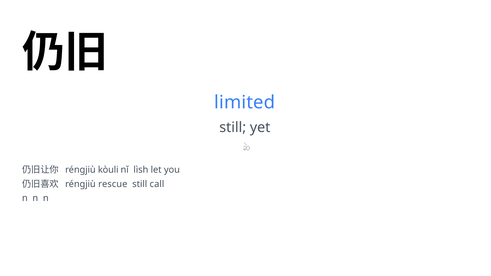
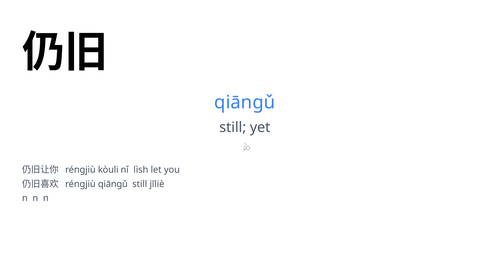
limited: limited -> qiāngǔ (245, 103)
réngjiù rescue: rescue -> qiāngǔ (113, 184)
call: call -> jīliè (157, 184)
